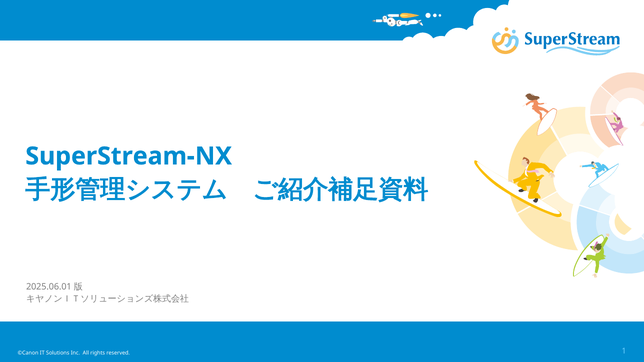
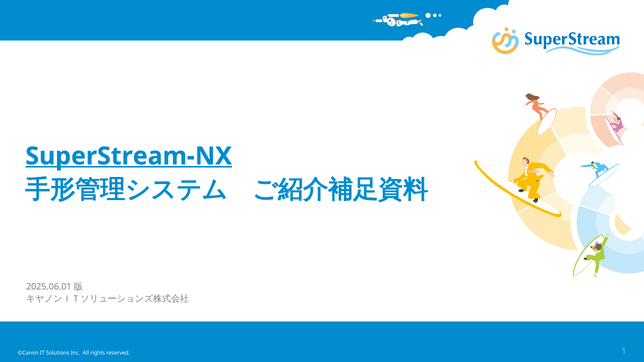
SuperStream-NX underline: none -> present (129, 156)
